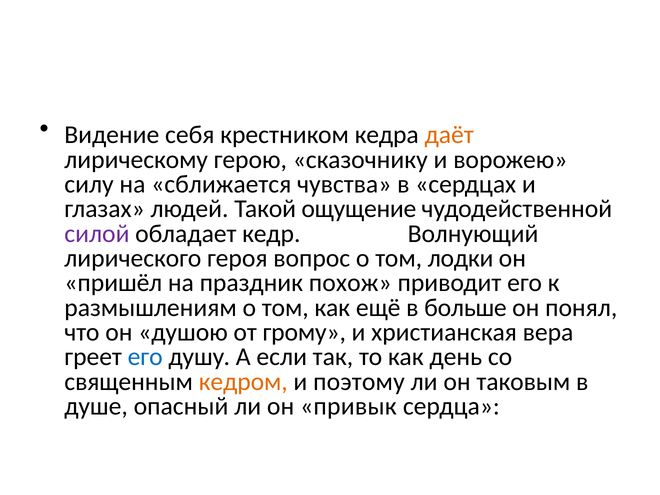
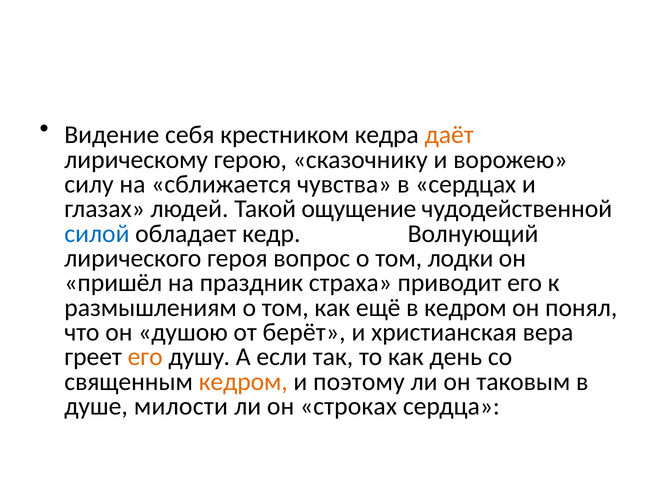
силой colour: purple -> blue (97, 234)
похож: похож -> страха (350, 283)
в больше: больше -> кедром (465, 308)
грому: грому -> берёт (304, 332)
его colour: blue -> orange (145, 357)
опасный: опасный -> милости (181, 406)
привык: привык -> строках (348, 406)
